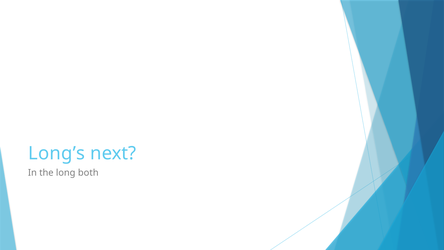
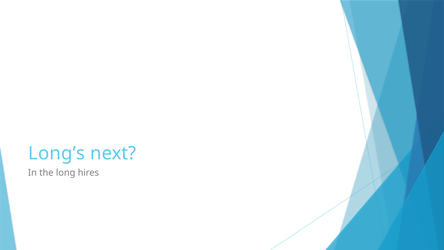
both: both -> hires (88, 173)
